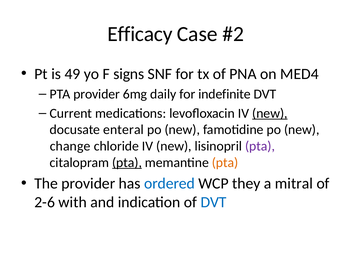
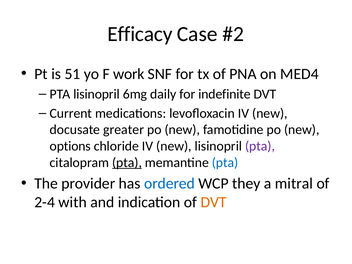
49: 49 -> 51 (72, 74)
signs: signs -> work (129, 74)
PTA provider: provider -> lisinopril (97, 94)
new underline: present -> none (270, 113)
enteral: enteral -> greater (124, 130)
change: change -> options (70, 146)
pta colour: orange -> blue (225, 163)
2-6: 2-6 -> 2-4 (45, 202)
DVT colour: blue -> orange (214, 202)
